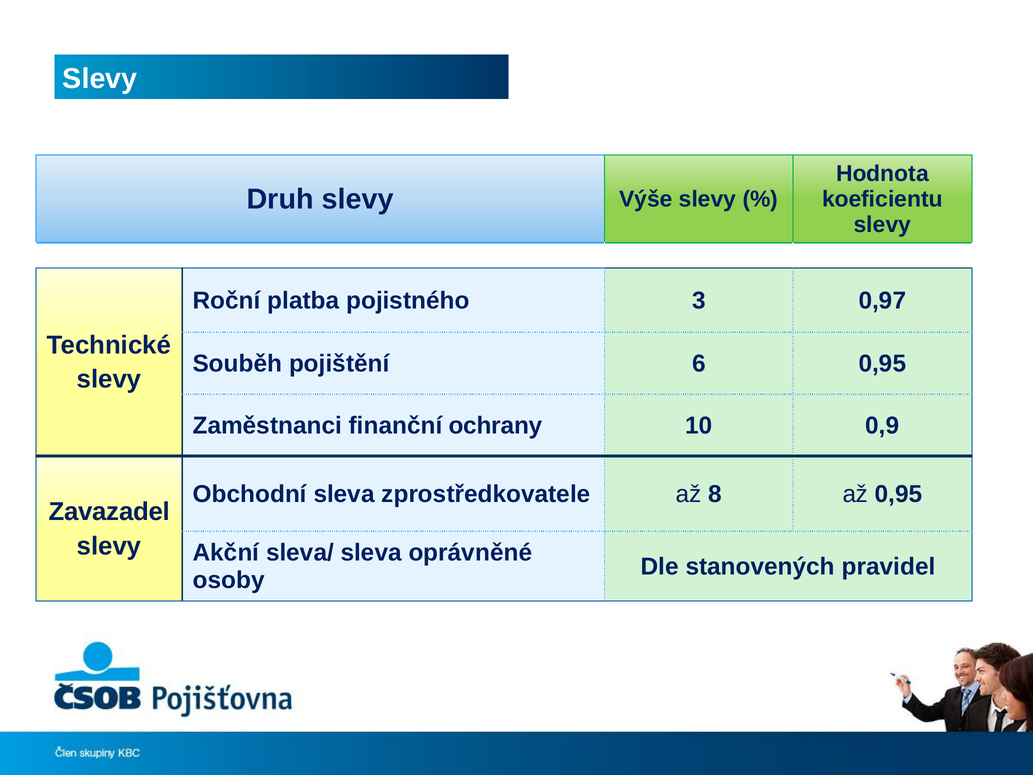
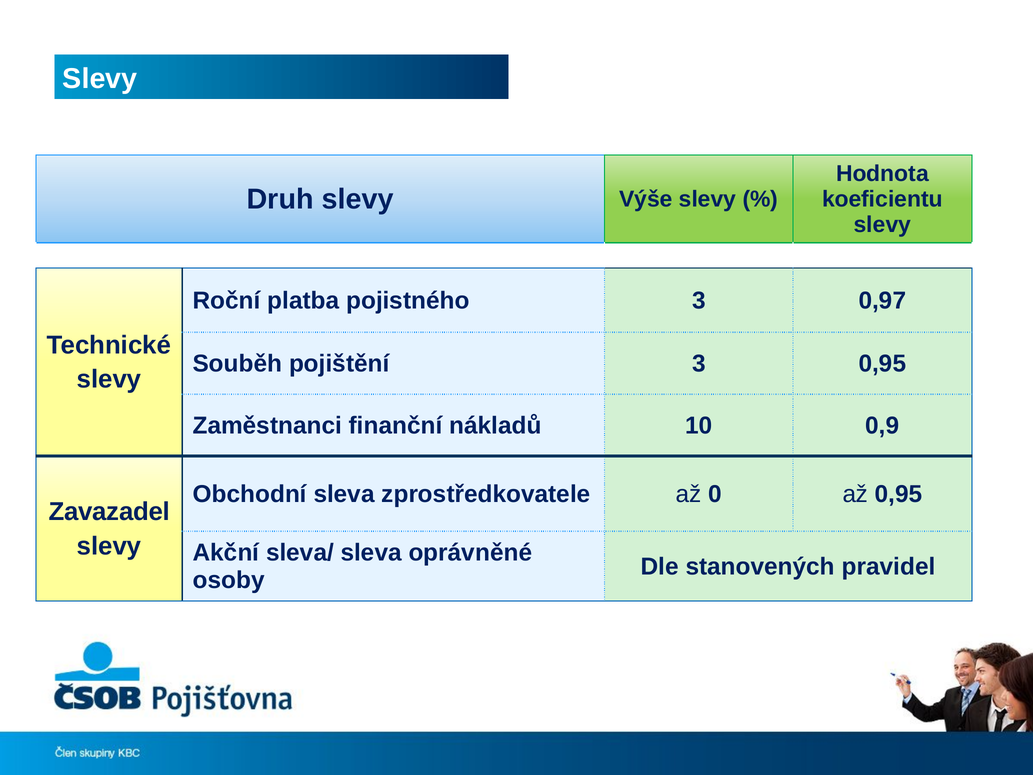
pojištění 6: 6 -> 3 (699, 364)
ochrany: ochrany -> nákladů (495, 425)
8: 8 -> 0 (715, 494)
